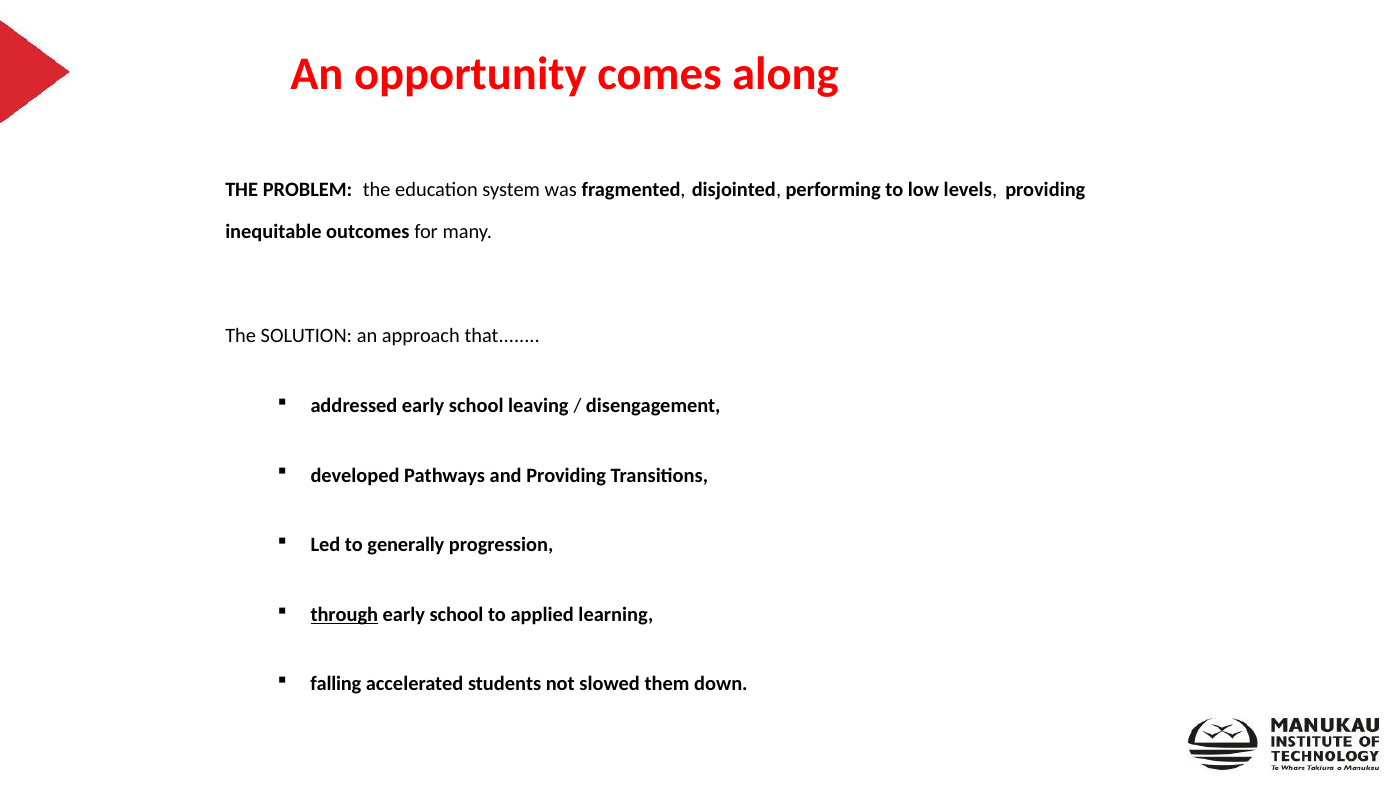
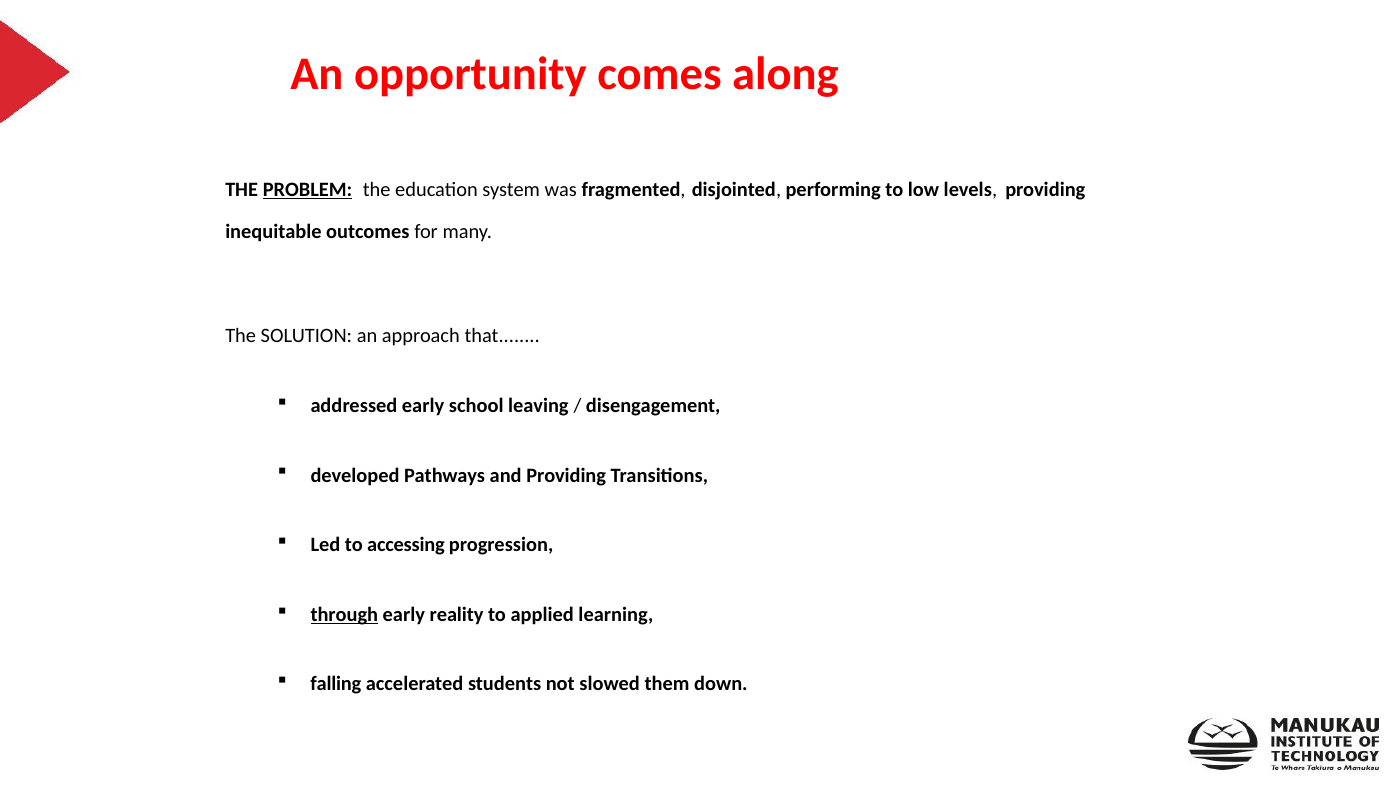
PROBLEM underline: none -> present (308, 190)
generally: generally -> accessing (406, 545)
school: school -> reality (457, 615)
